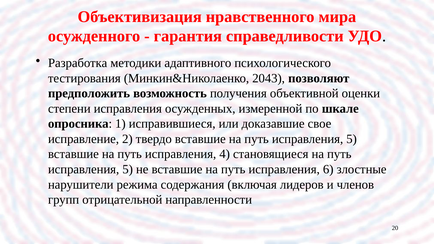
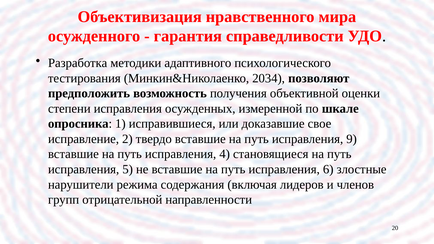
2043: 2043 -> 2034 (269, 78)
5: 5 -> 9 (352, 139)
